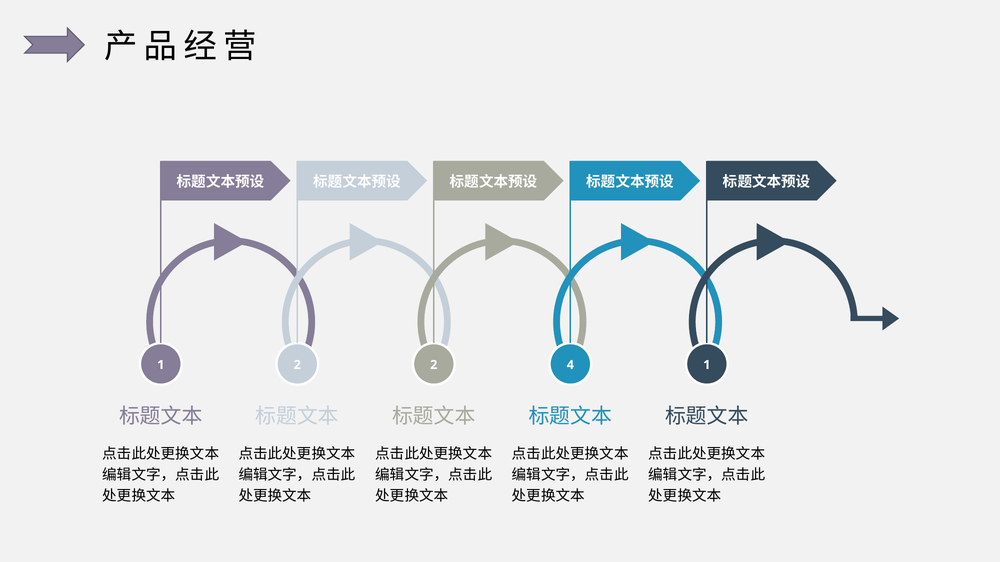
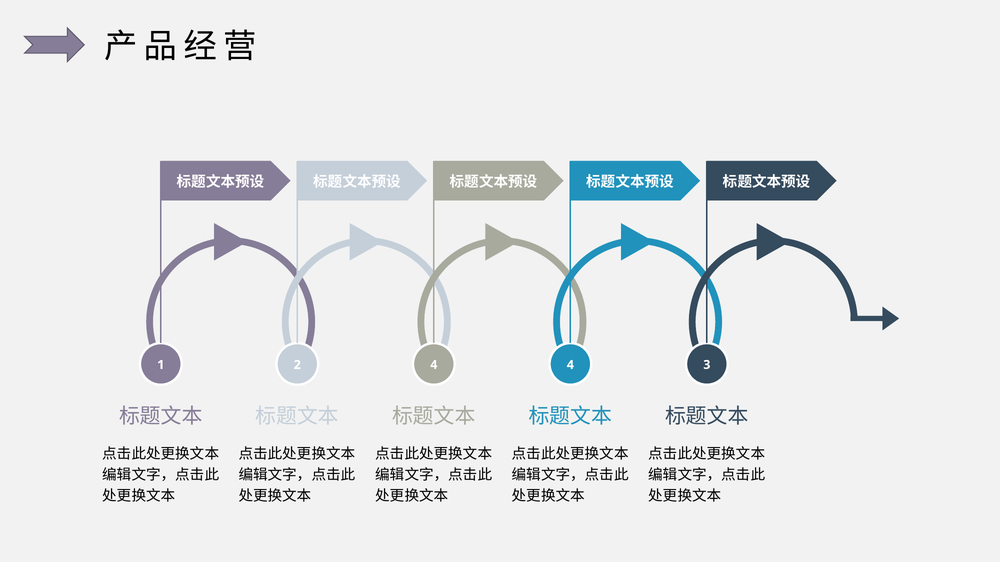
2 2: 2 -> 4 (434, 365)
4 1: 1 -> 3 (707, 365)
